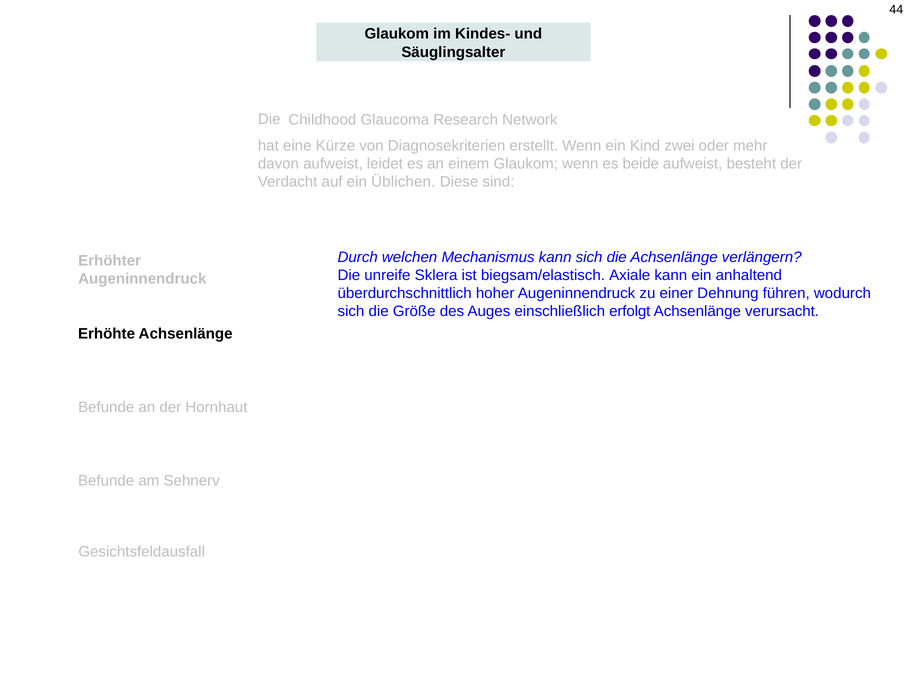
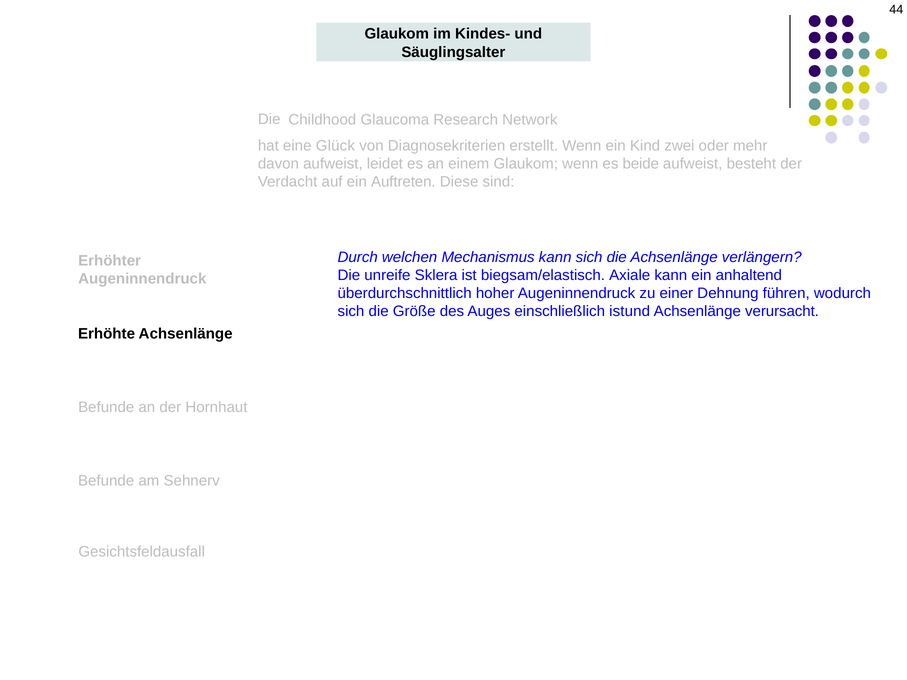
Kürze: Kürze -> Glück (335, 146)
Üblichen: Üblichen -> Auftreten (403, 182)
erfolgt: erfolgt -> istund (630, 312)
